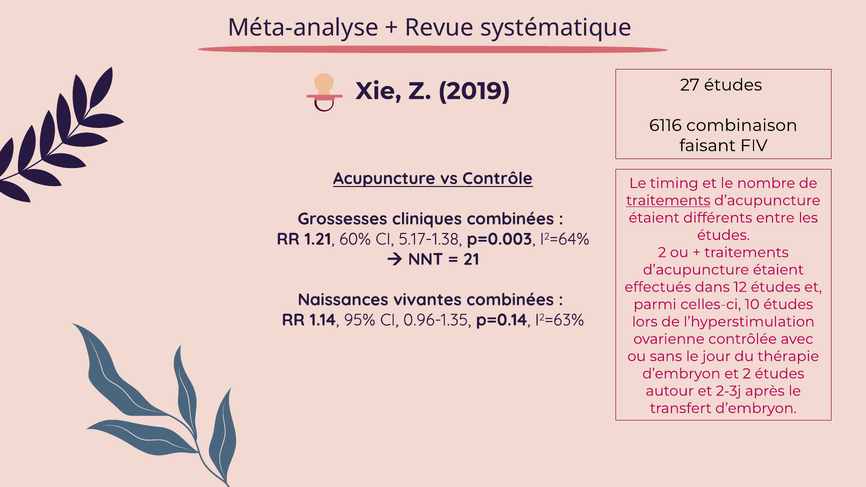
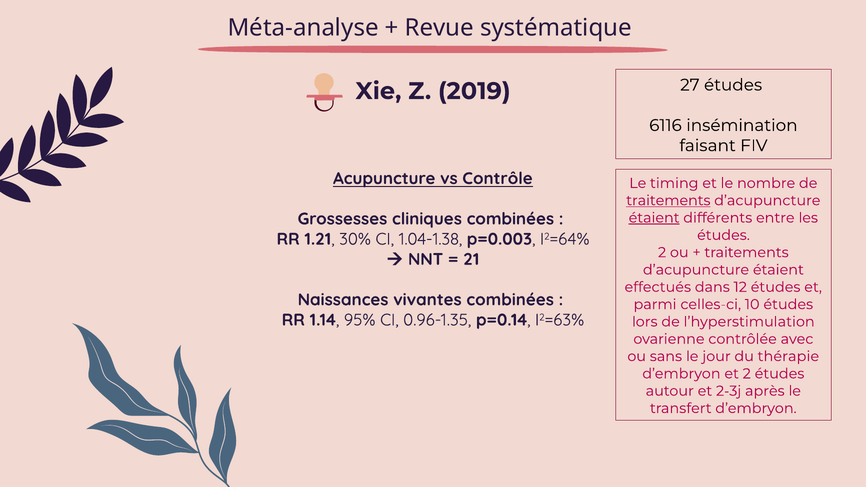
combinaison: combinaison -> insémination (742, 125)
étaient underline: none -> present (654, 218)
60%: 60% -> 30% (355, 239)
5.17-1.38: 5.17-1.38 -> 1.04-1.38 (430, 239)
